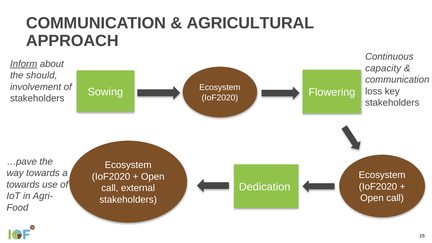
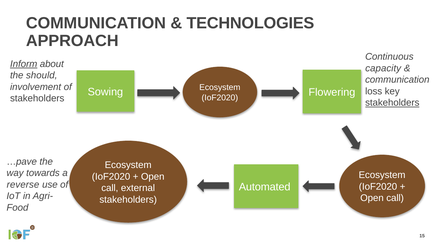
AGRICULTURAL: AGRICULTURAL -> TECHNOLOGIES (250, 23)
stakeholders underline: none -> present (392, 103)
towards: towards -> reverse (23, 185)
Dedication: Dedication -> Automated (265, 187)
